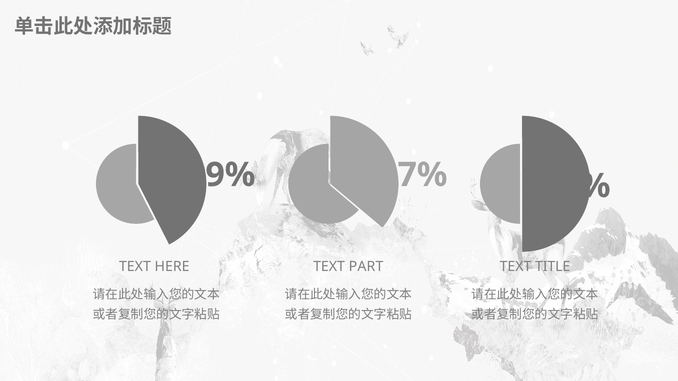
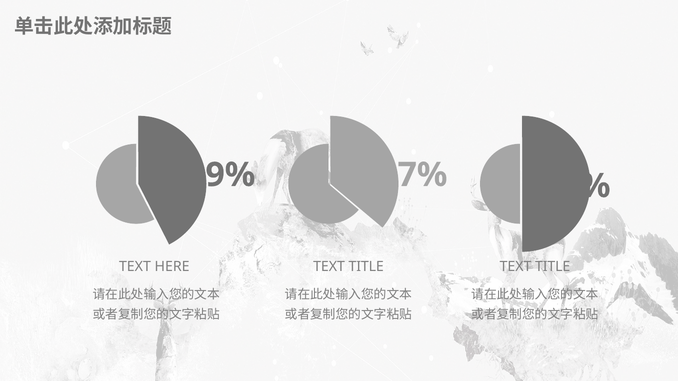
HERE TEXT PART: PART -> TITLE (366, 267)
